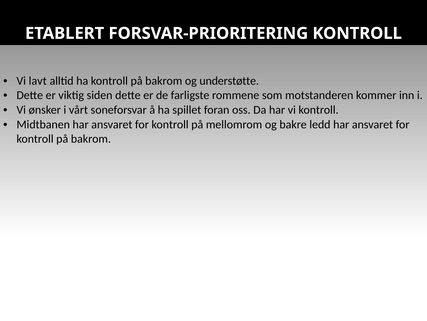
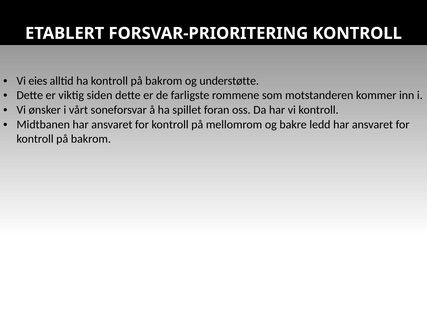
lavt: lavt -> eies (38, 81)
